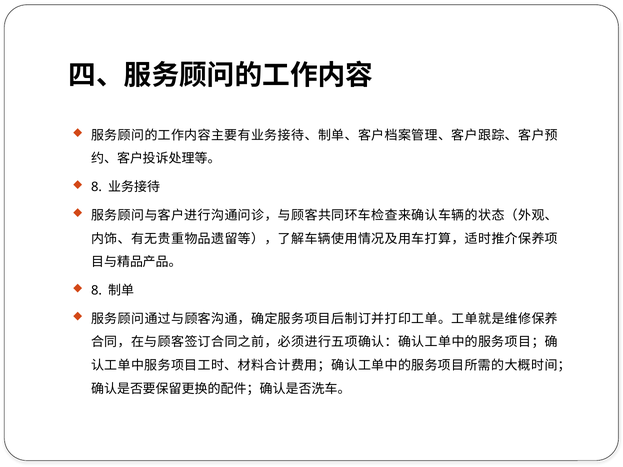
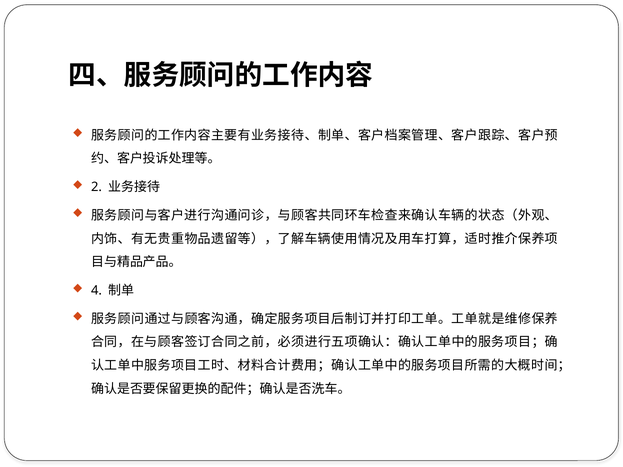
8: 8 -> 2 (97, 187)
8: 8 -> 4 (97, 291)
